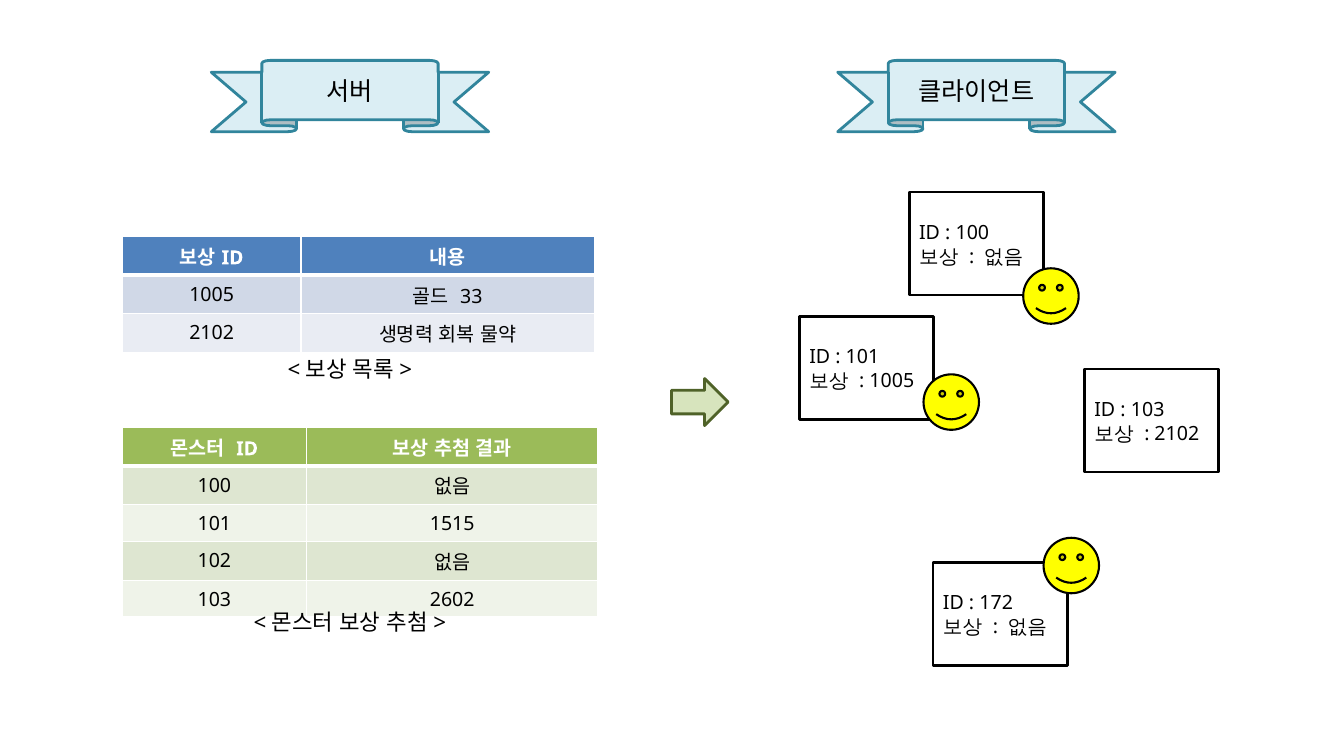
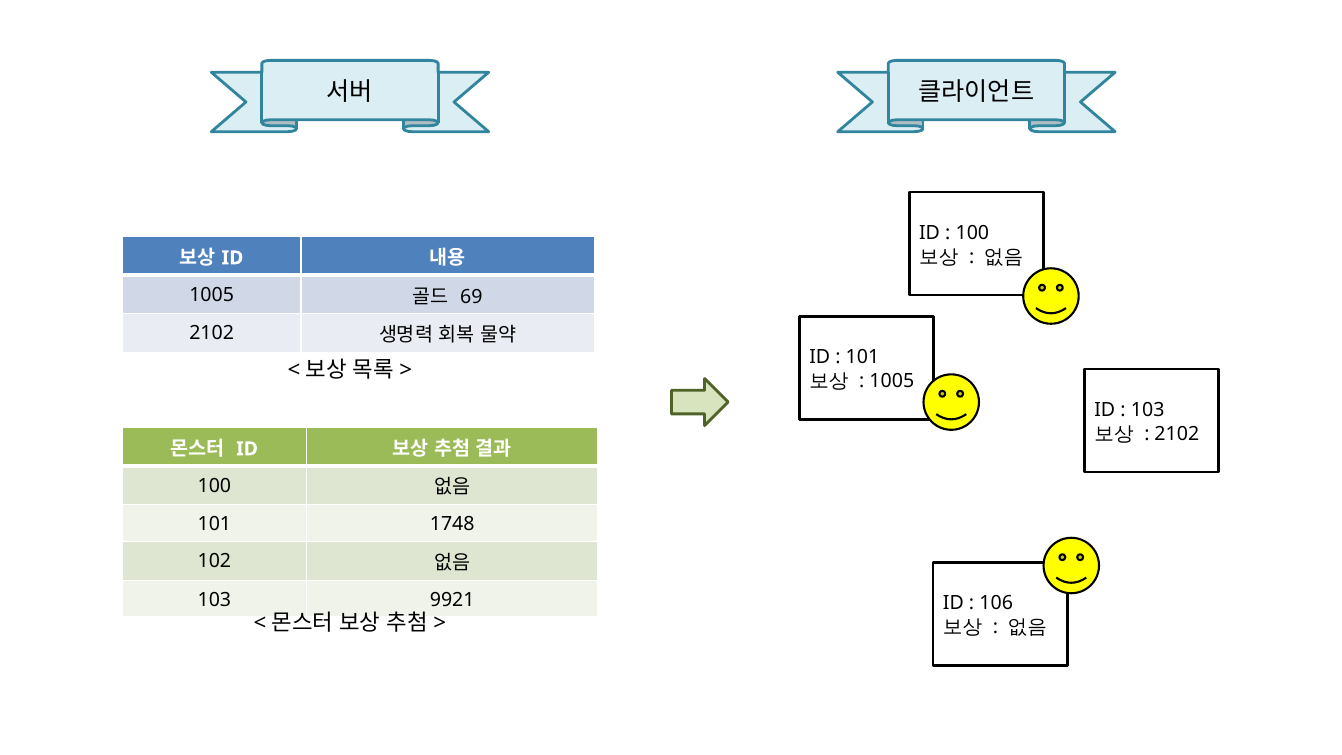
33: 33 -> 69 (471, 297)
1515: 1515 -> 1748 (452, 524)
2602: 2602 -> 9921 (452, 600)
172: 172 -> 106 (996, 603)
